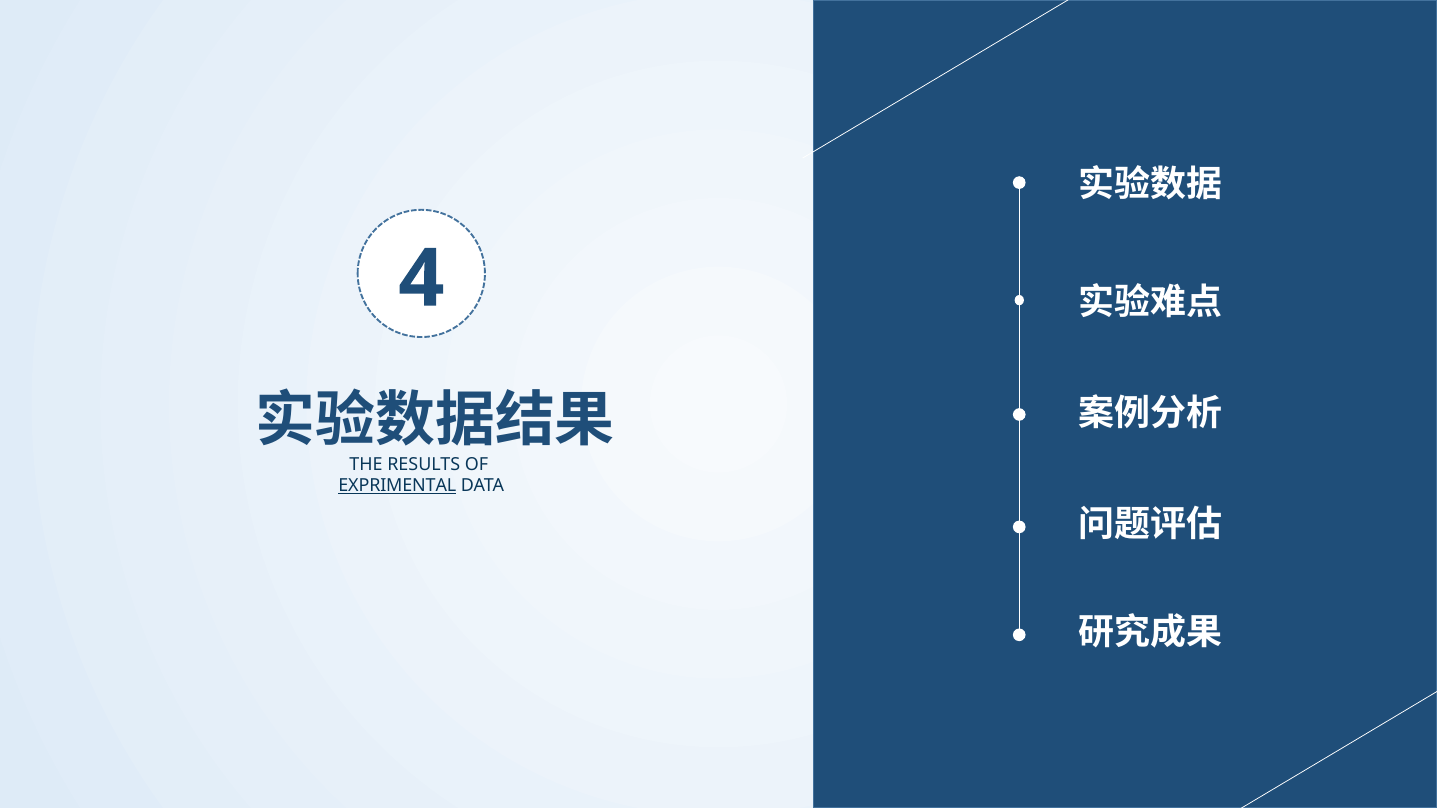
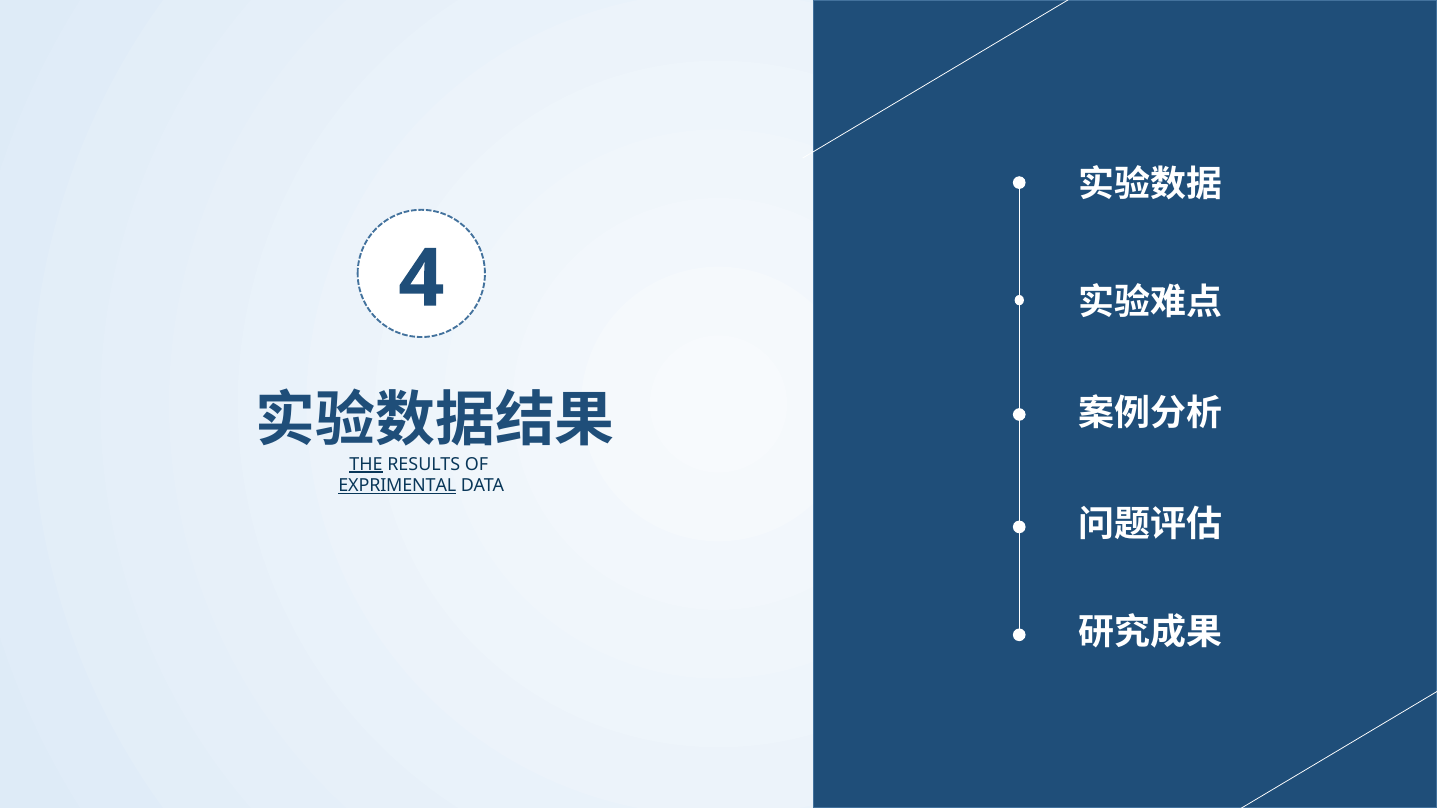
THE underline: none -> present (366, 464)
